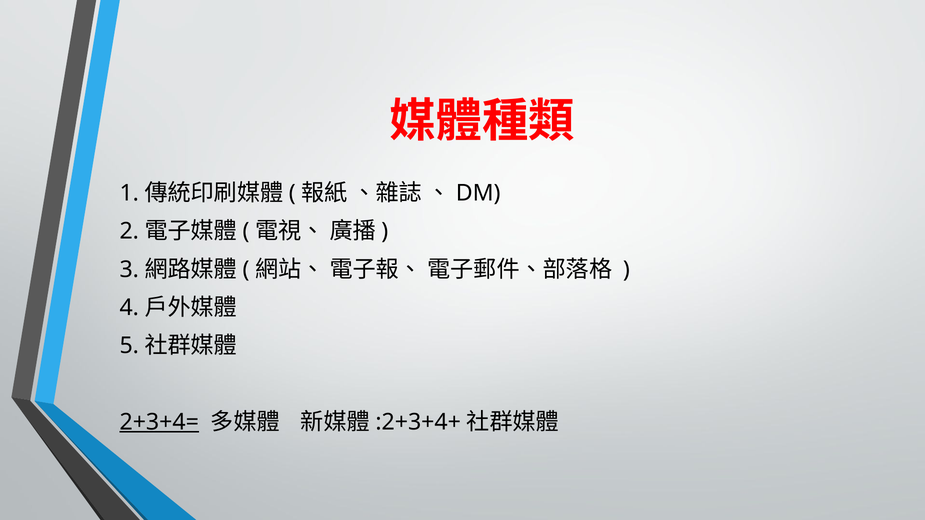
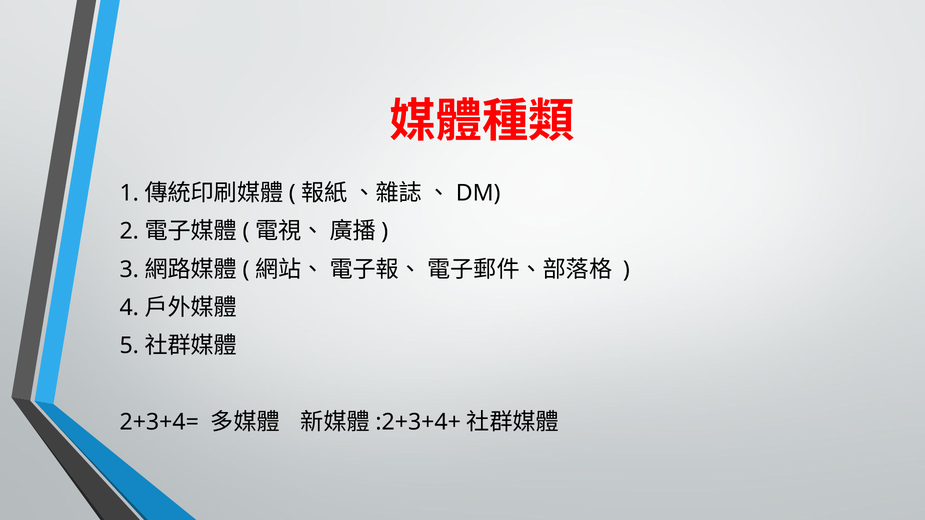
2+3+4= underline: present -> none (159, 422)
